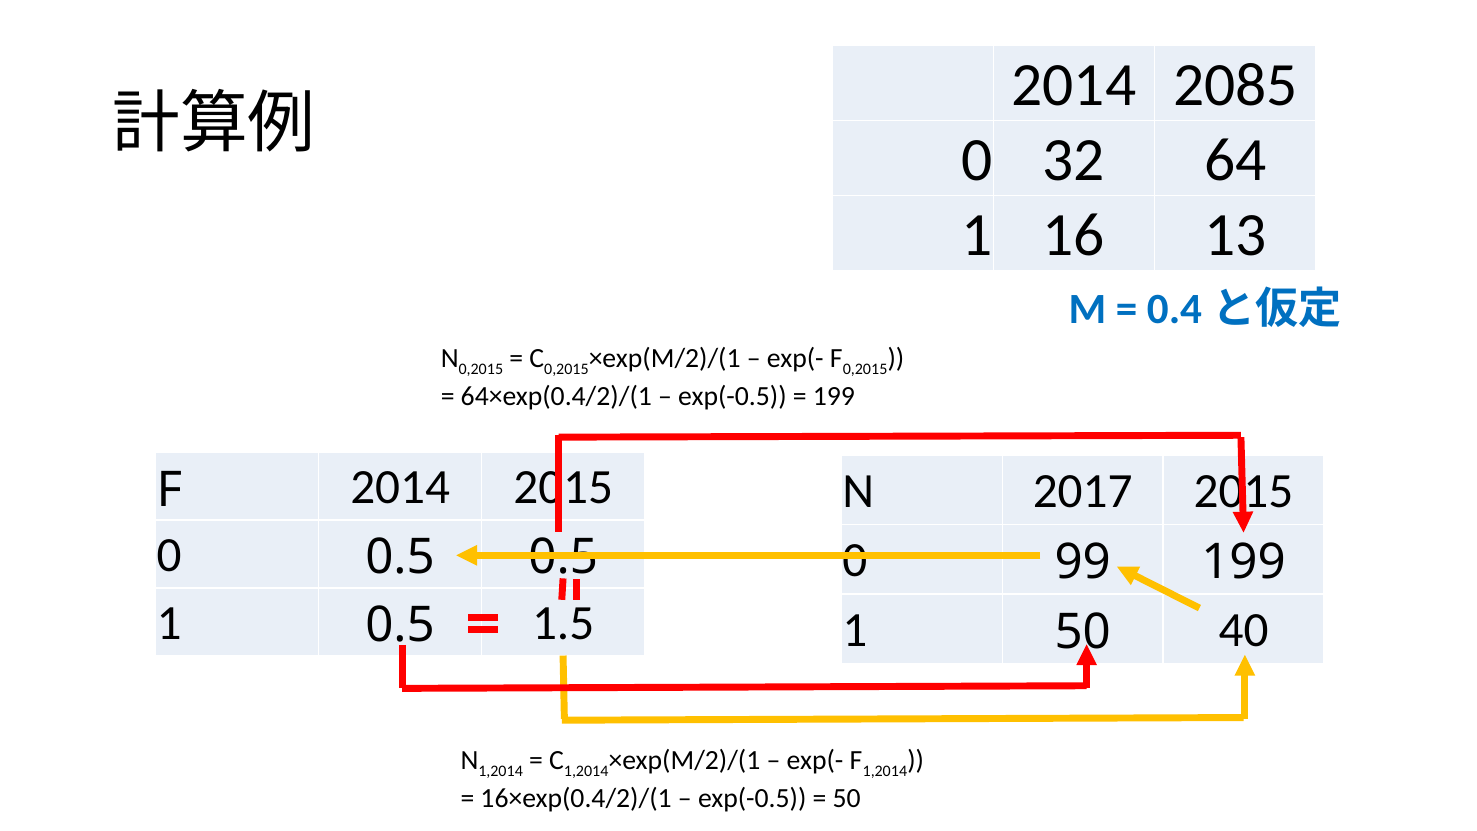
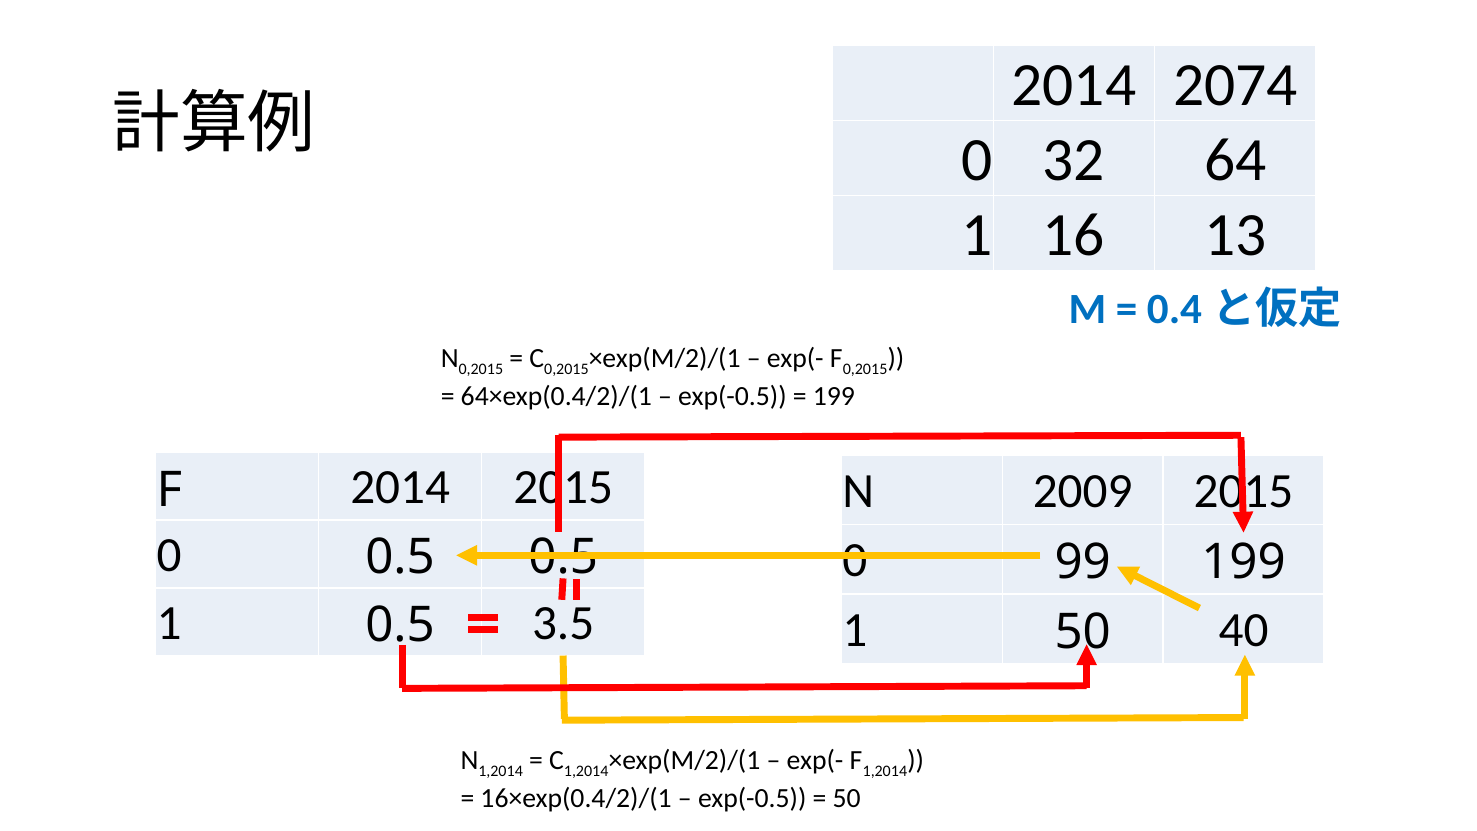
2085: 2085 -> 2074 (1235, 85)
2017: 2017 -> 2009 (1083, 491)
1.5: 1.5 -> 3.5 (563, 623)
